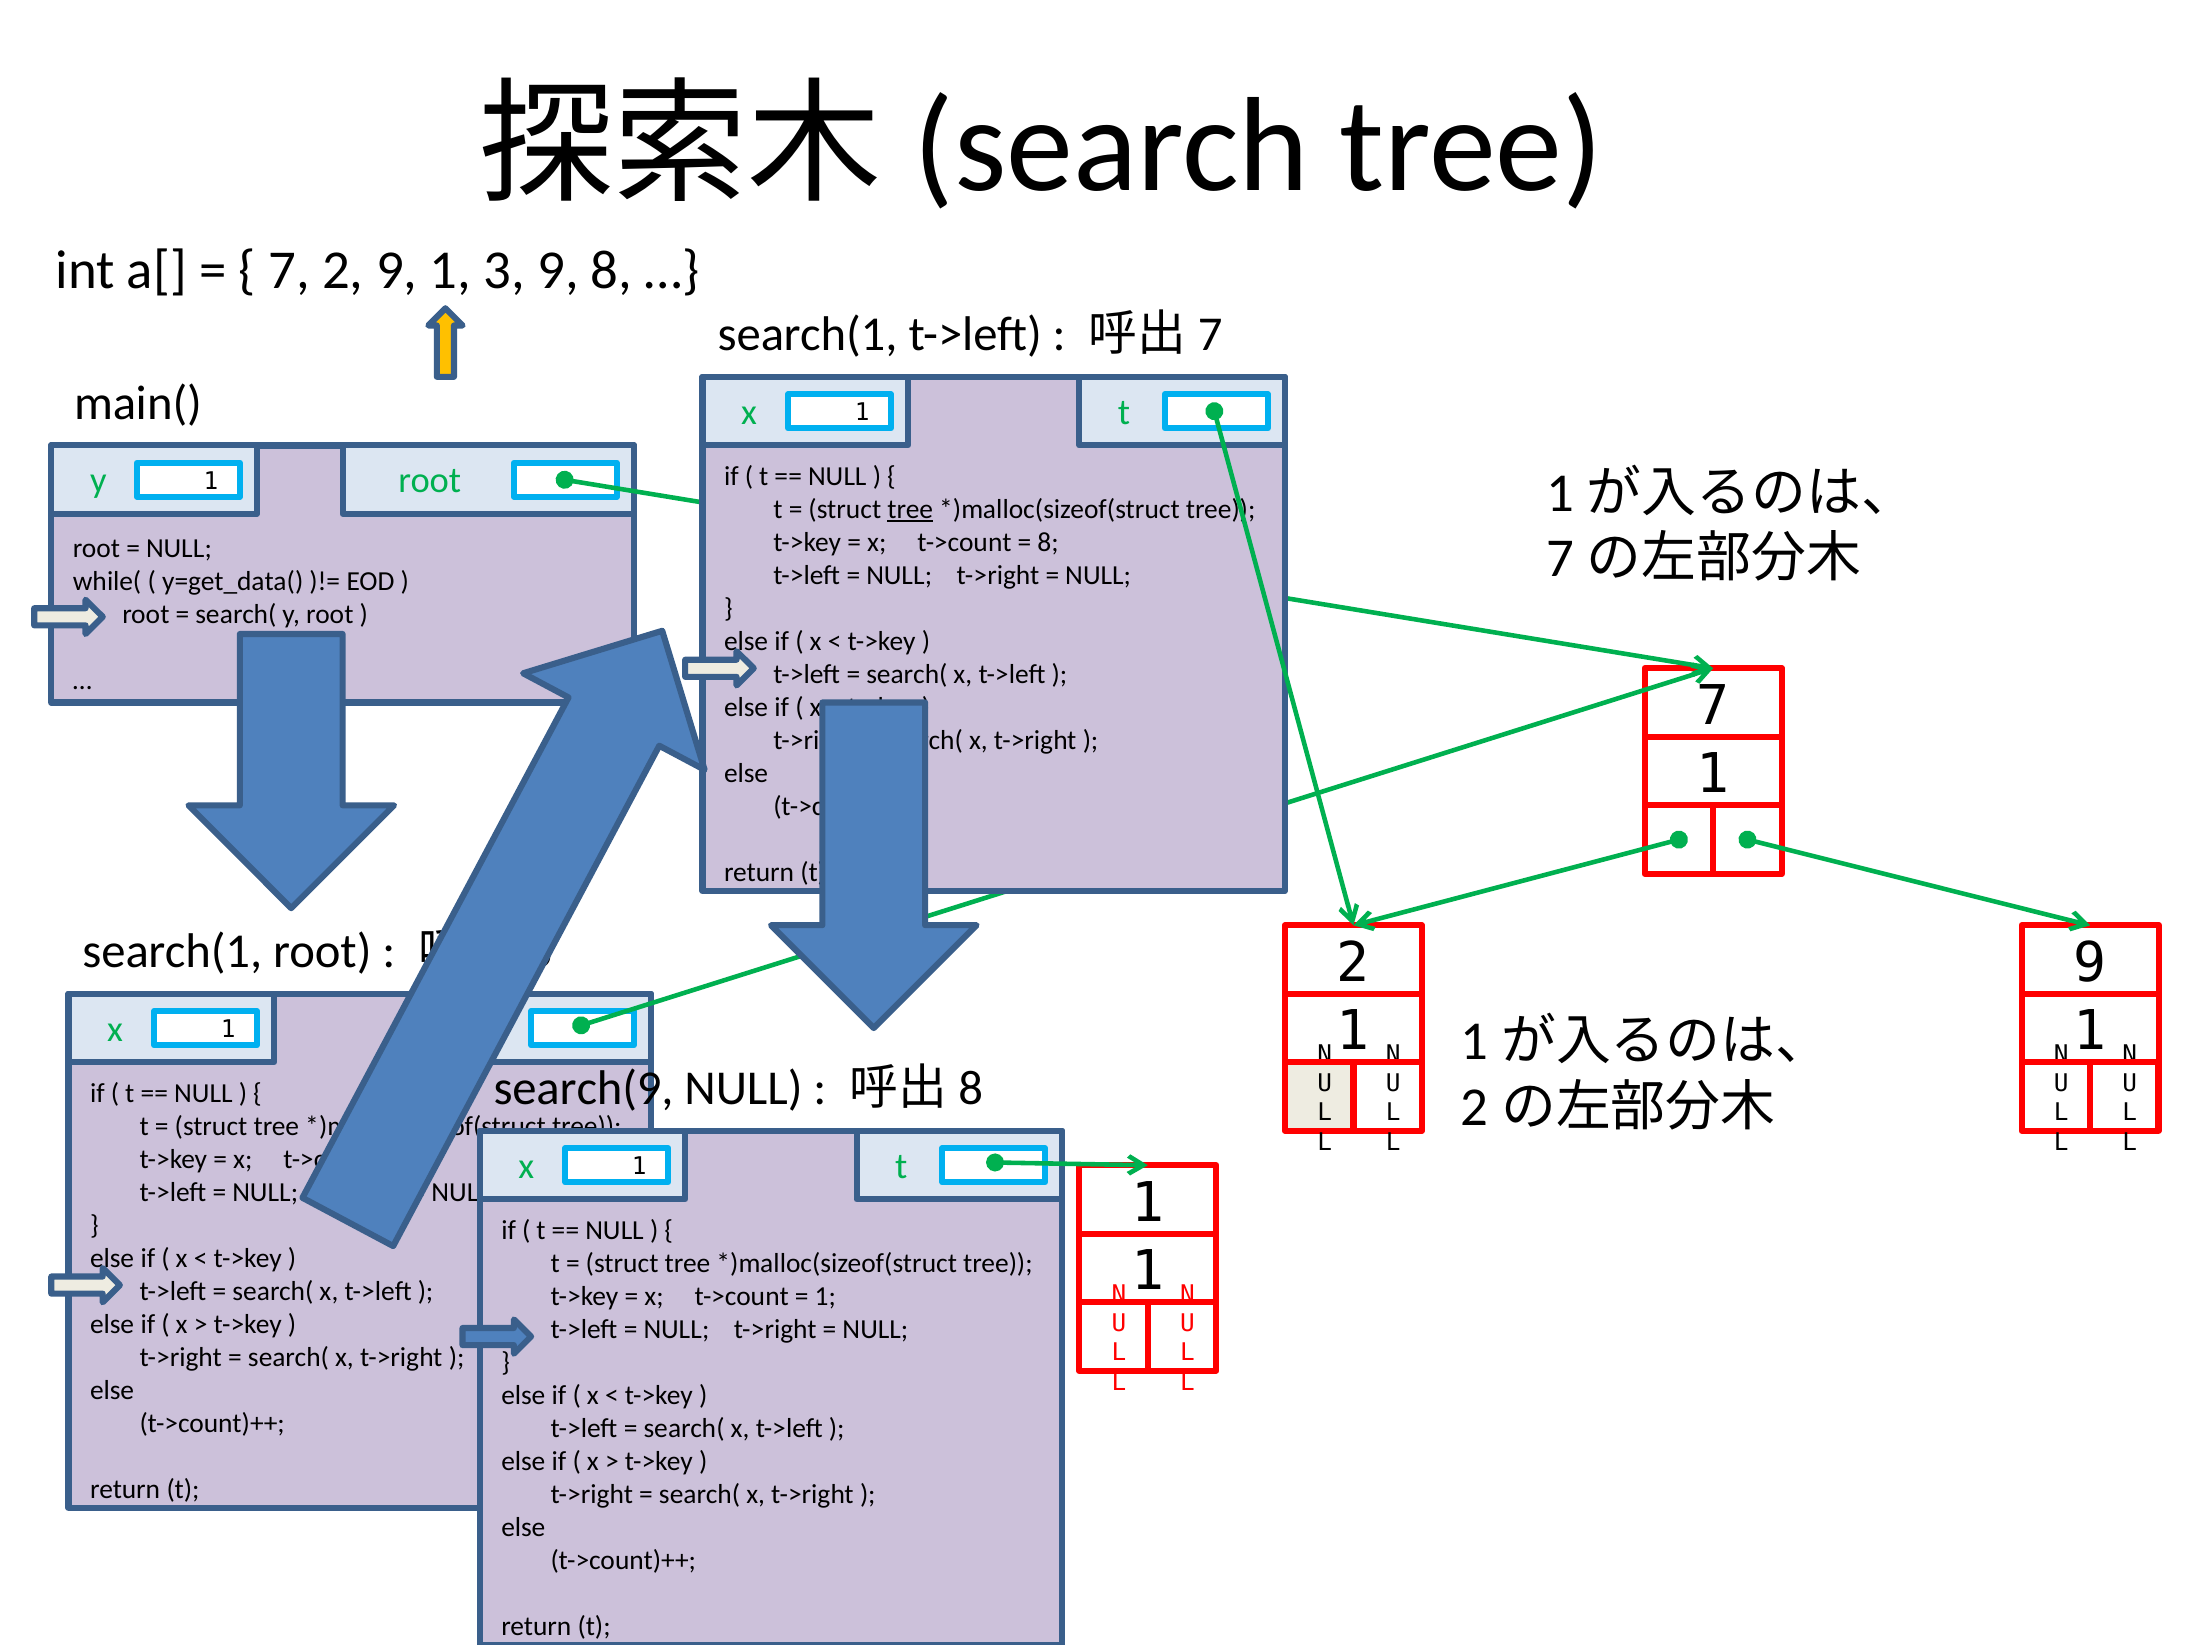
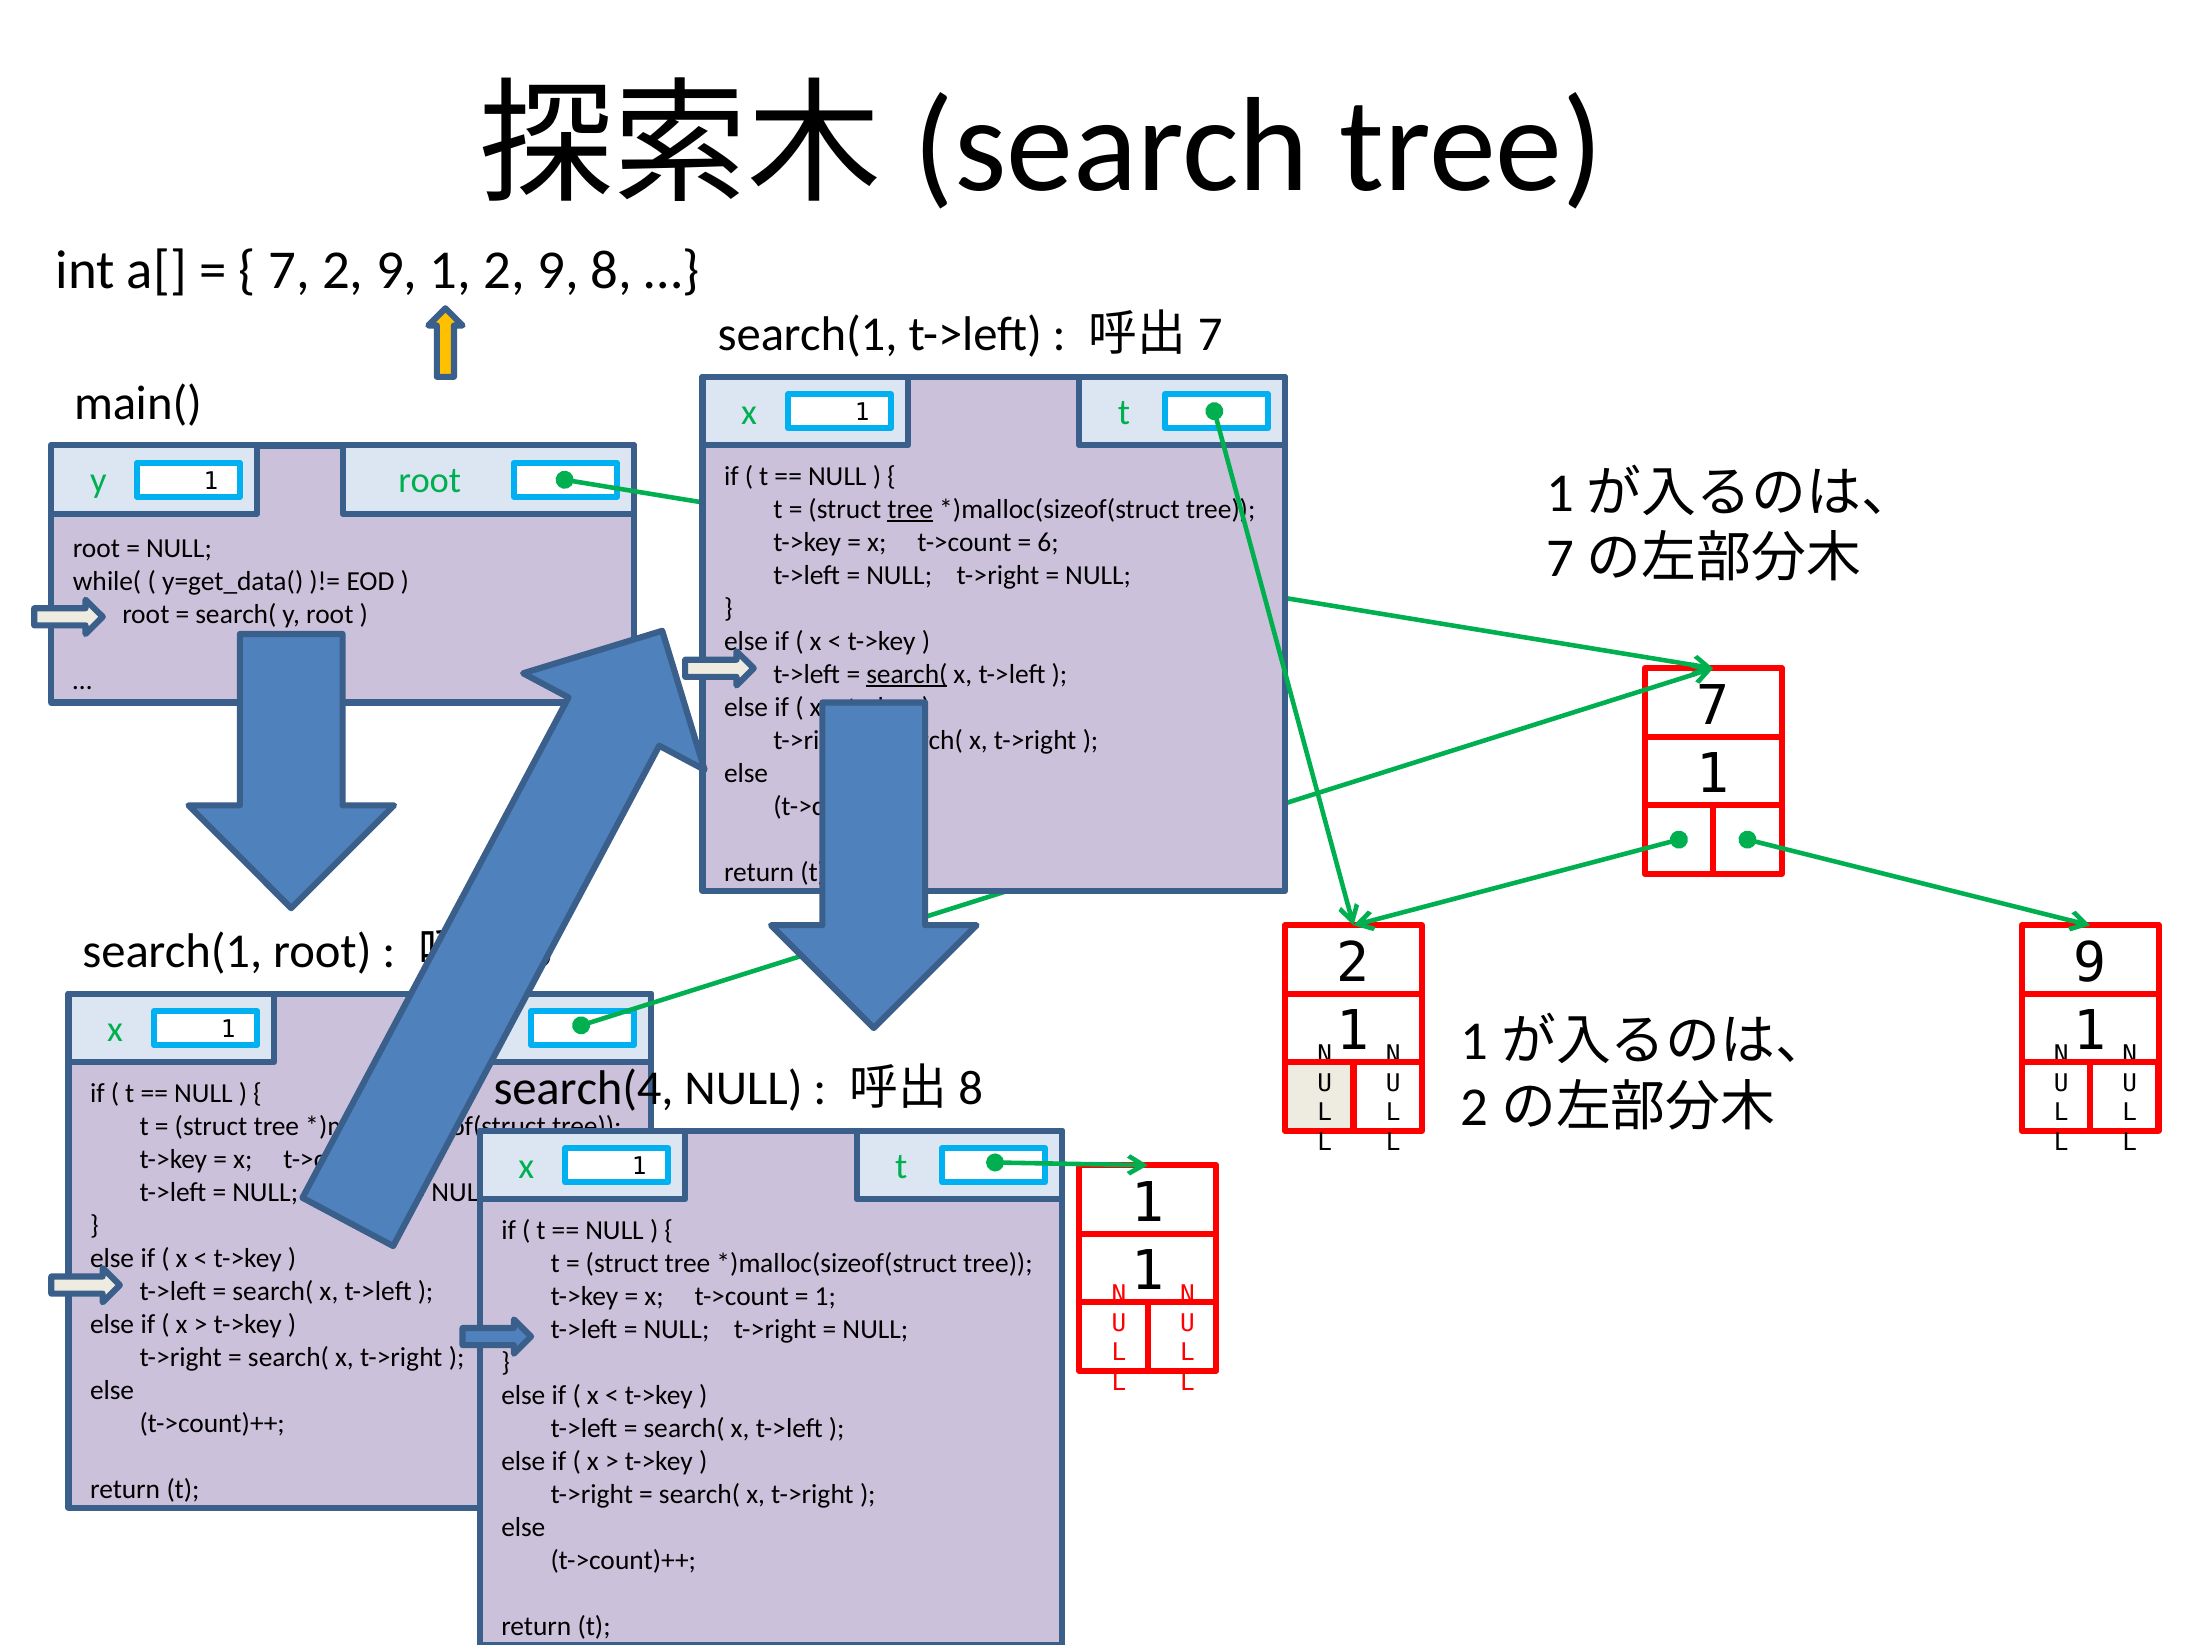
9 1 3: 3 -> 2 (504, 270)
8: 8 -> 6 (1048, 542)
search( underline: none -> present (907, 674)
search(9: search(9 -> search(4 (584, 1089)
